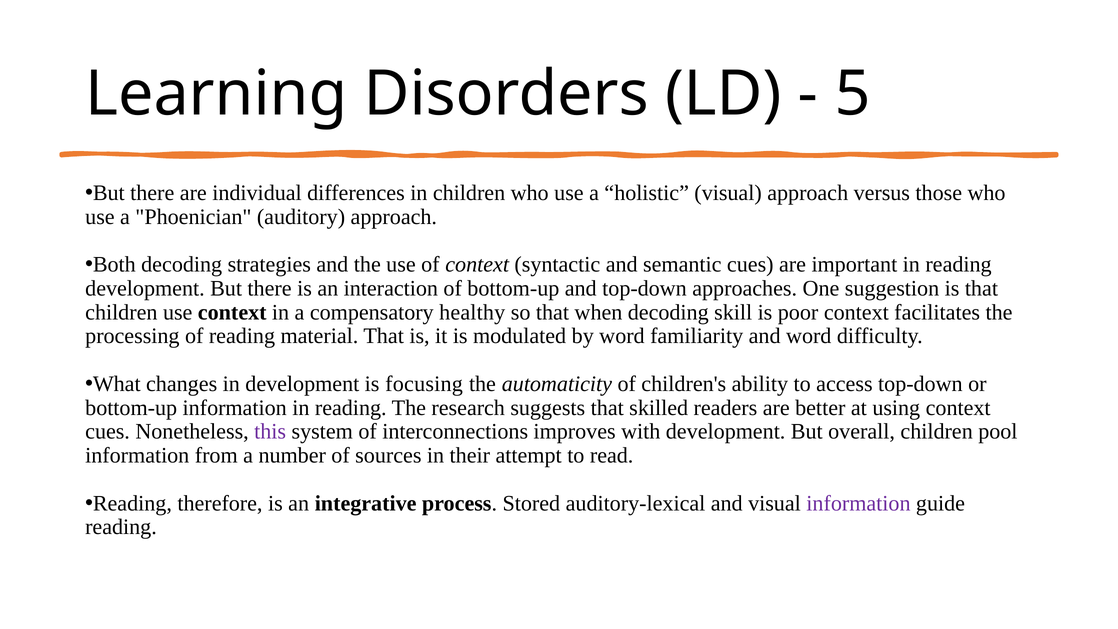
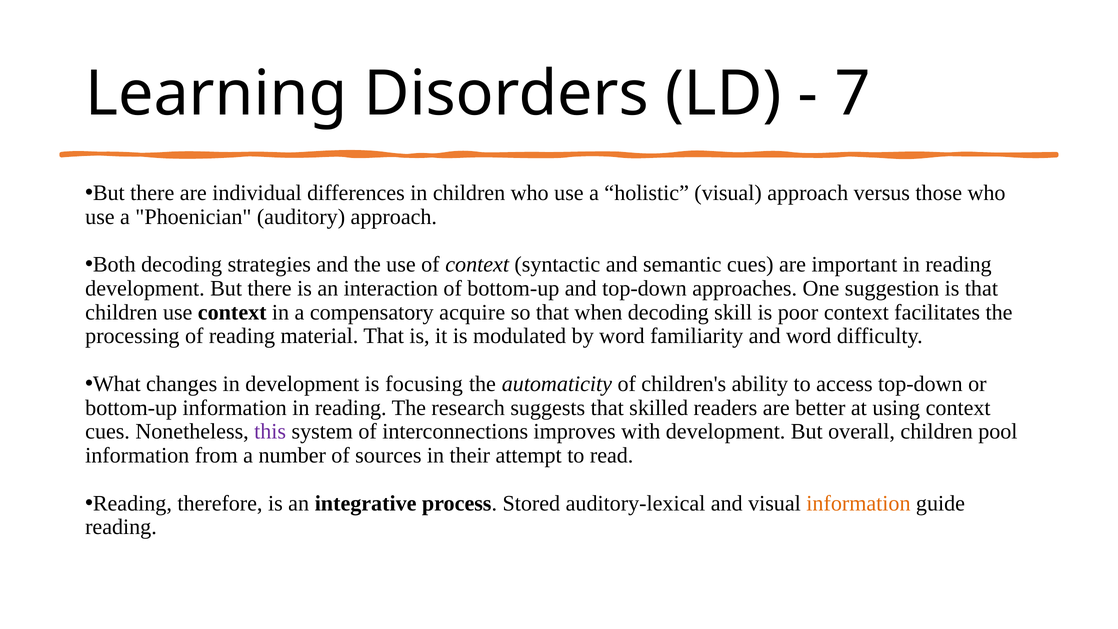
5: 5 -> 7 (853, 94)
healthy: healthy -> acquire (472, 312)
information colour: purple -> orange (858, 503)
